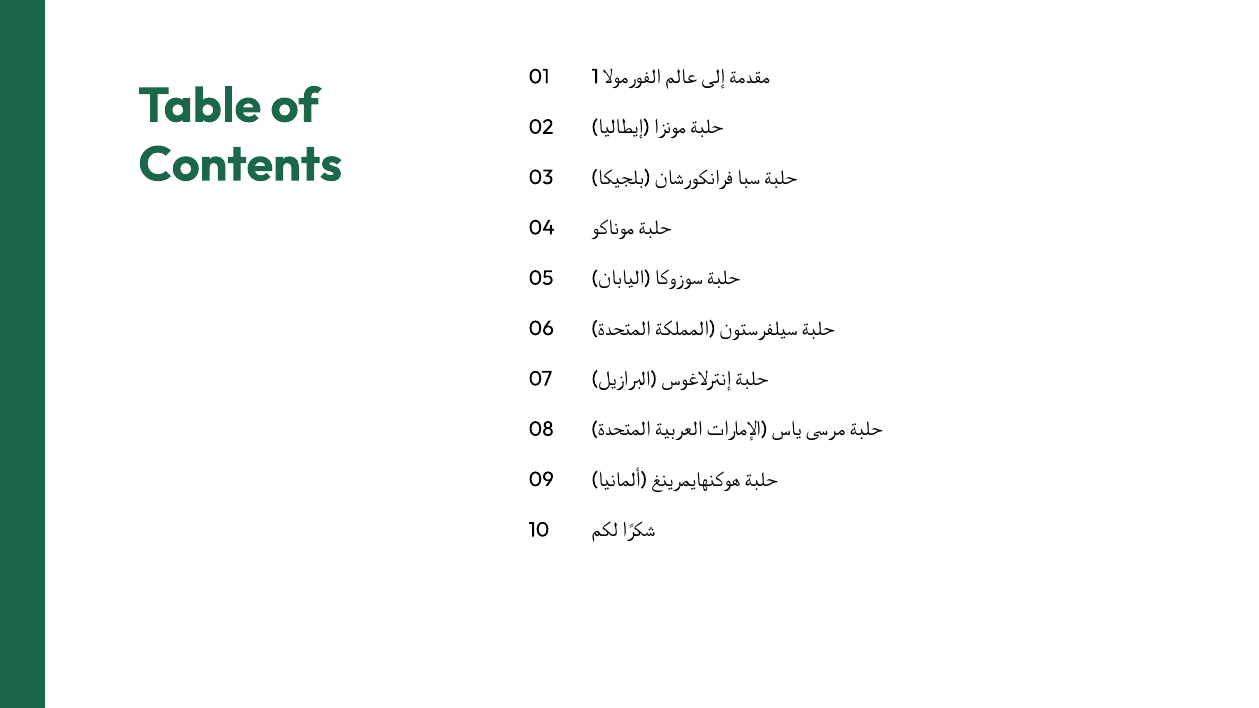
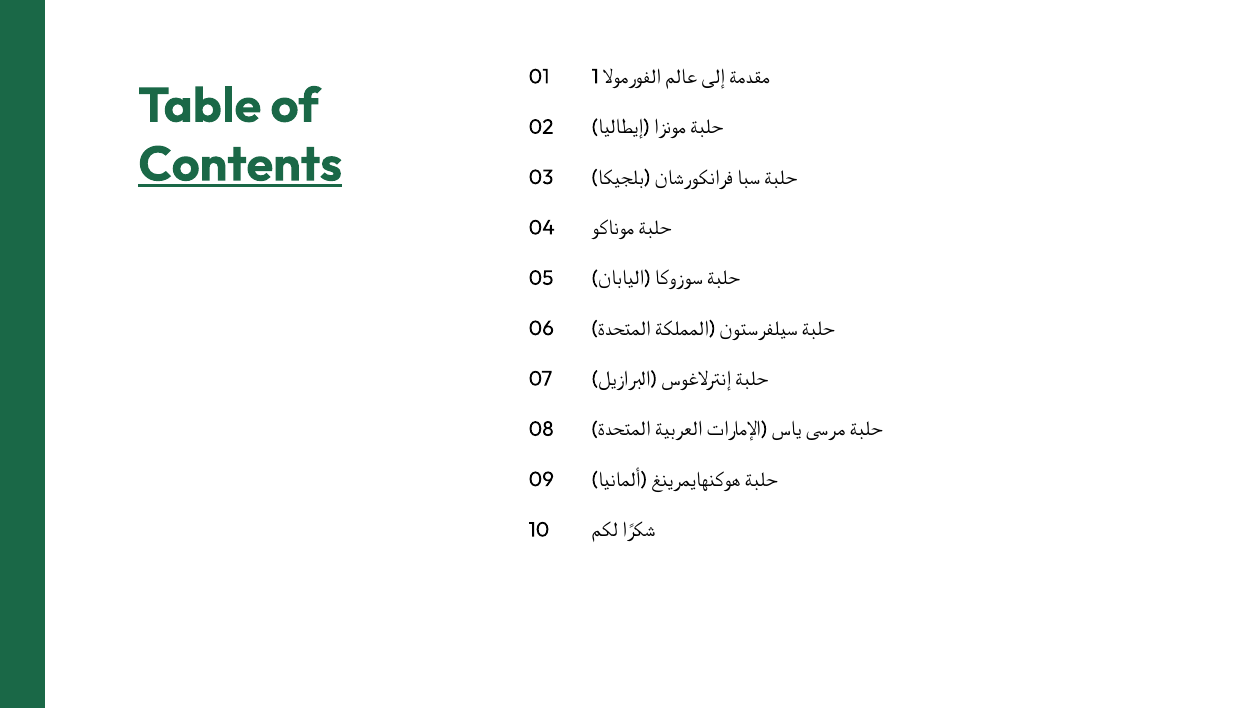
Contents underline: none -> present (240, 165)
